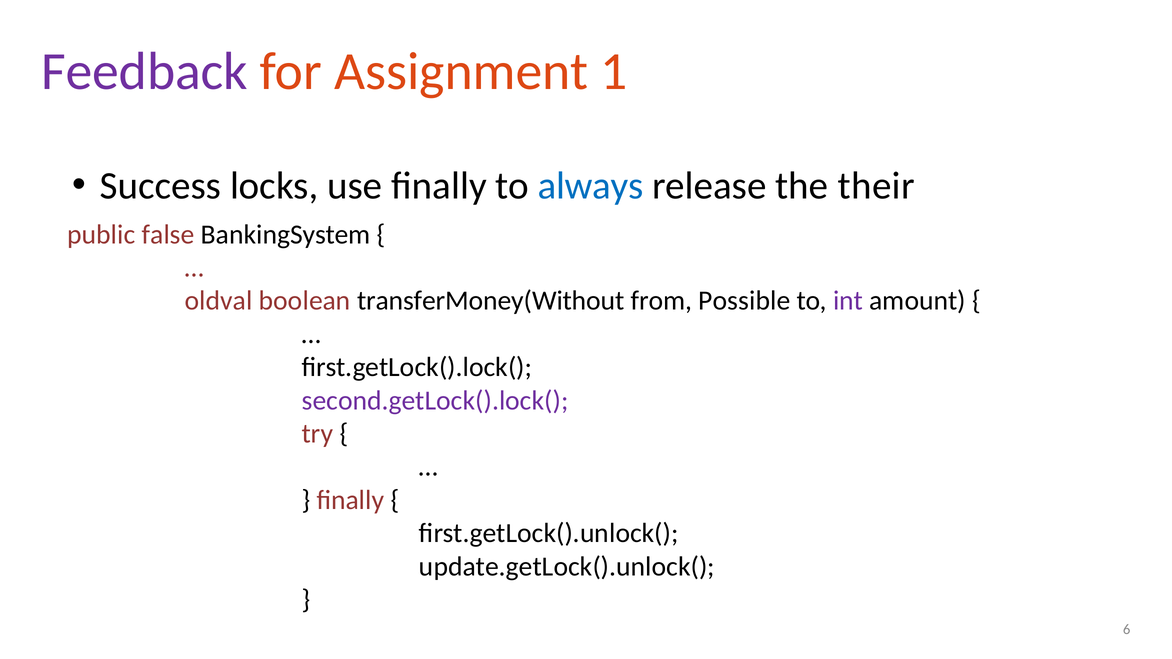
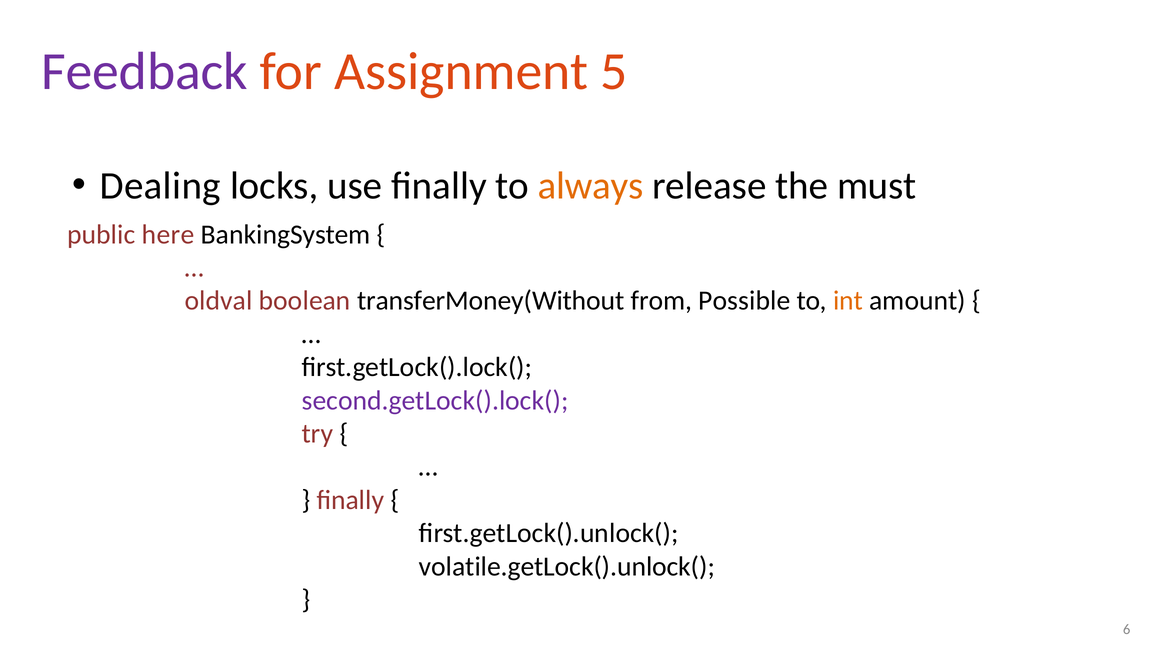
1: 1 -> 5 (614, 71)
Success: Success -> Dealing (160, 186)
always colour: blue -> orange (591, 186)
their: their -> must (877, 186)
false: false -> here (168, 234)
int colour: purple -> orange (848, 301)
update.getLock().unlock(: update.getLock().unlock( -> volatile.getLock().unlock( (567, 567)
